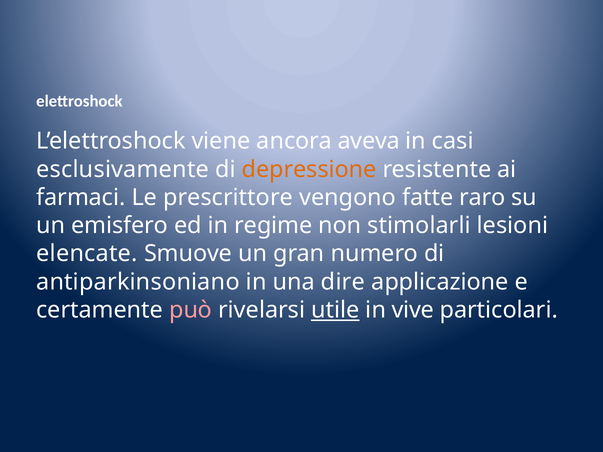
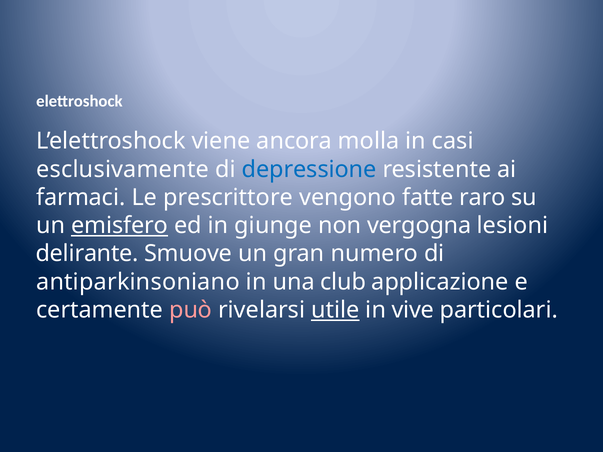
aveva: aveva -> molla (369, 141)
depressione colour: orange -> blue (309, 169)
emisfero underline: none -> present (120, 226)
regime: regime -> giunge (273, 226)
stimolarli: stimolarli -> vergogna (419, 226)
elencate: elencate -> delirante (87, 254)
dire: dire -> club (343, 282)
